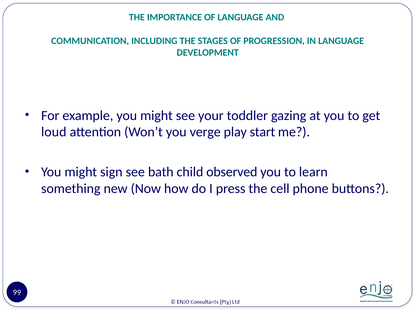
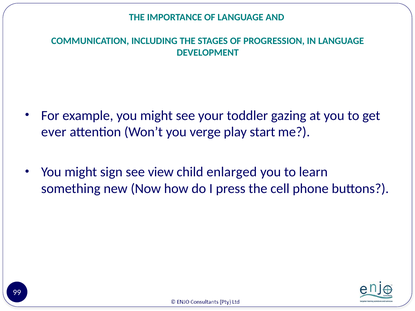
loud: loud -> ever (54, 132)
bath: bath -> view (161, 172)
observed: observed -> enlarged (232, 172)
